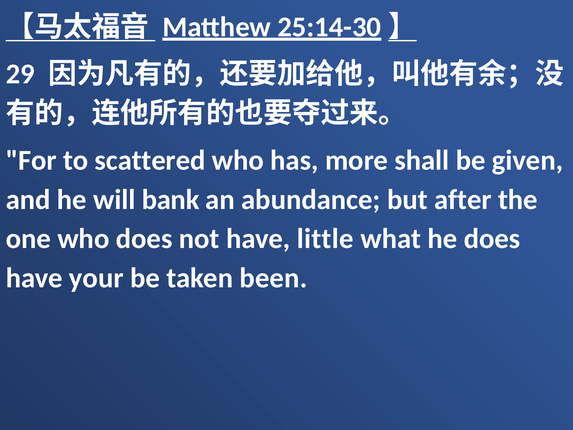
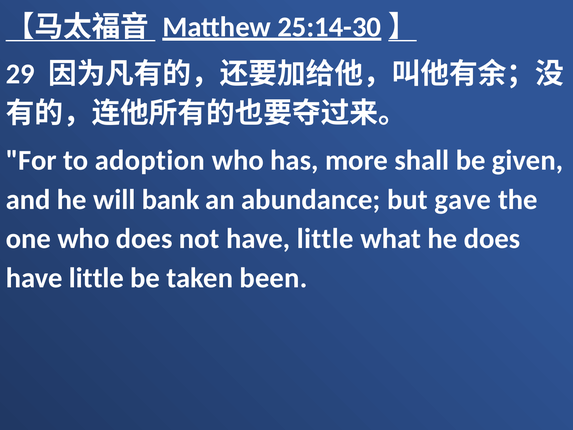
scattered: scattered -> adoption (150, 160)
after: after -> gave (463, 200)
your: your -> little (96, 278)
